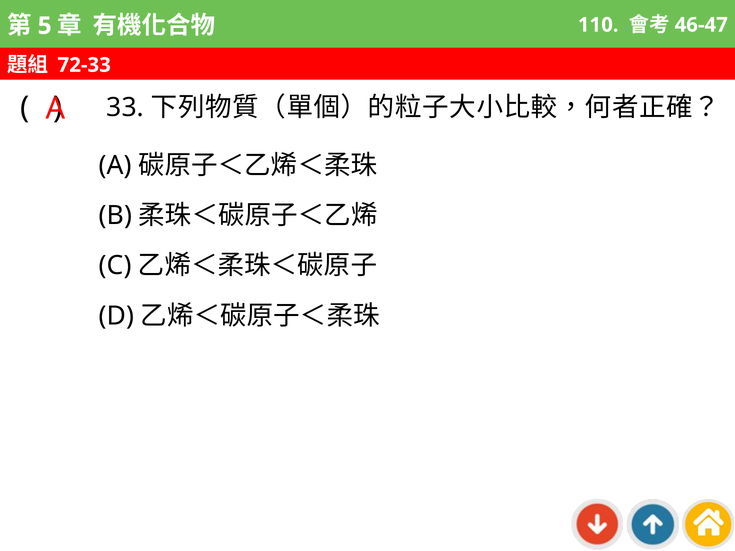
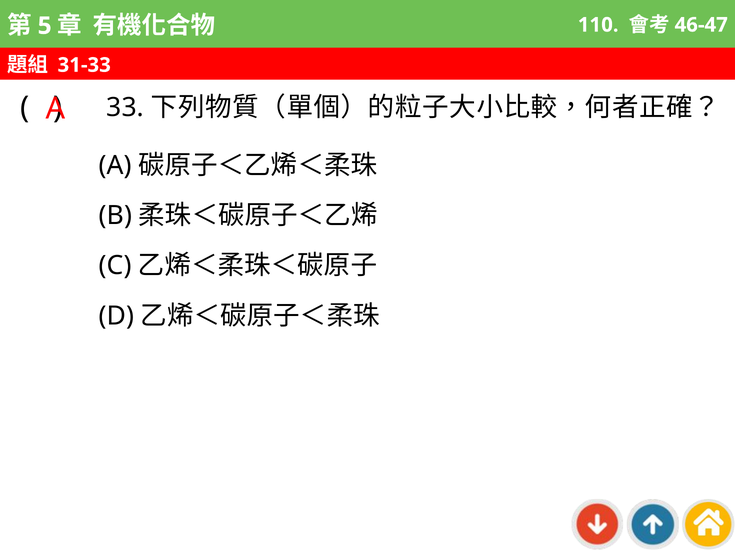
72-33: 72-33 -> 31-33 (84, 65)
